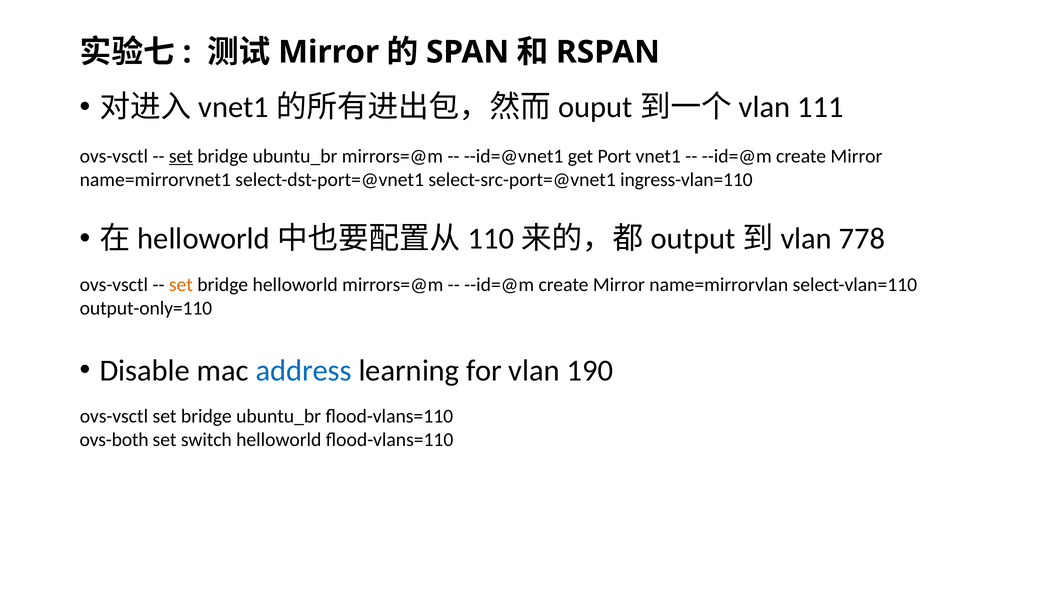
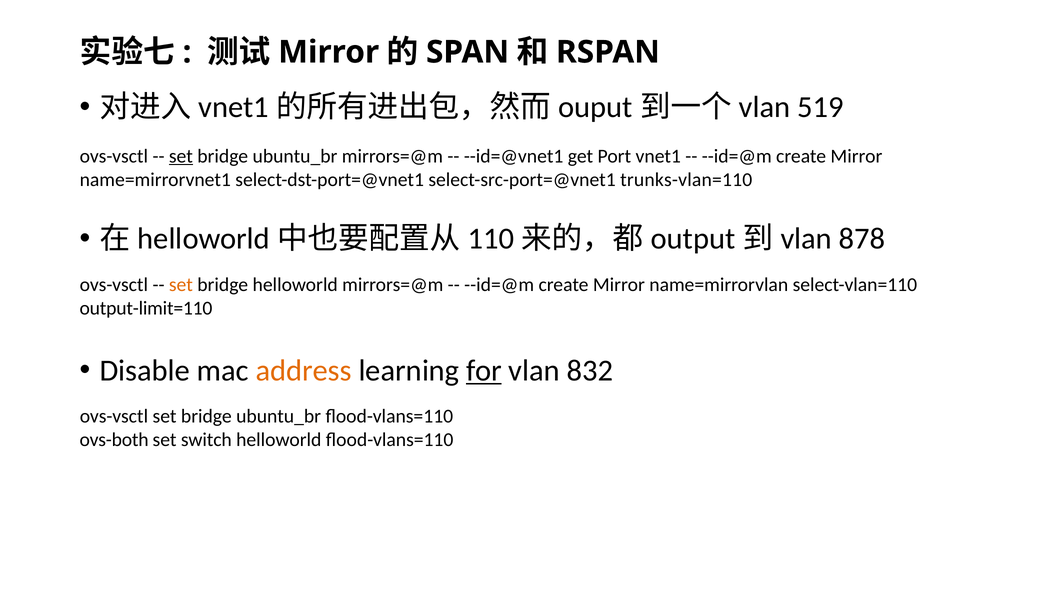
111: 111 -> 519 (820, 107)
ingress-vlan=110: ingress-vlan=110 -> trunks-vlan=110 (686, 180)
778: 778 -> 878 (862, 239)
output-only=110: output-only=110 -> output-limit=110 (146, 309)
address colour: blue -> orange (304, 371)
for underline: none -> present (484, 371)
190: 190 -> 832 (590, 371)
